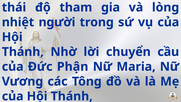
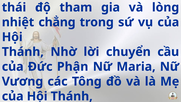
người: người -> chẳng (57, 22)
